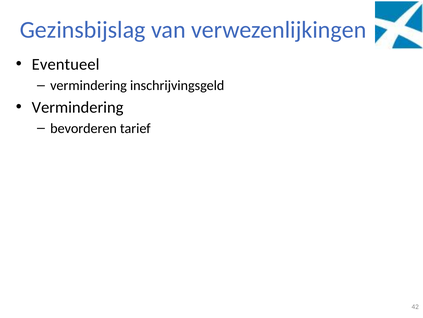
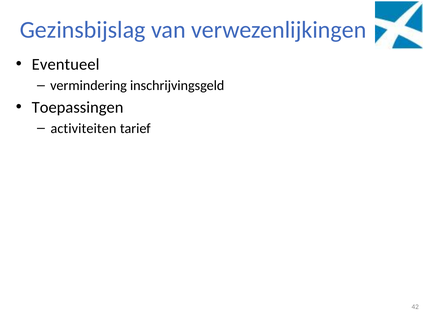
Vermindering: Vermindering -> Toepassingen (78, 107)
bevorderen: bevorderen -> activiteiten (83, 128)
